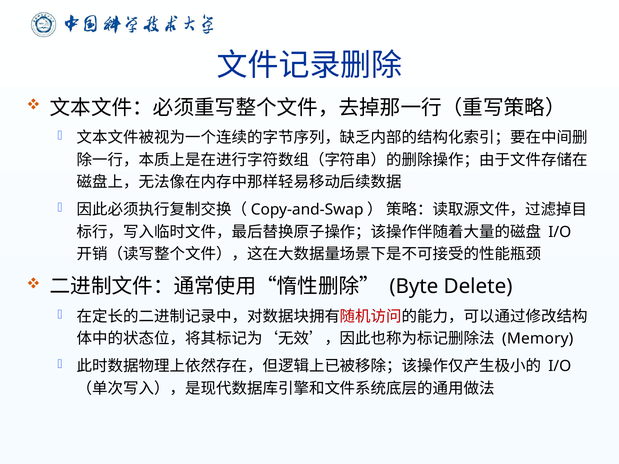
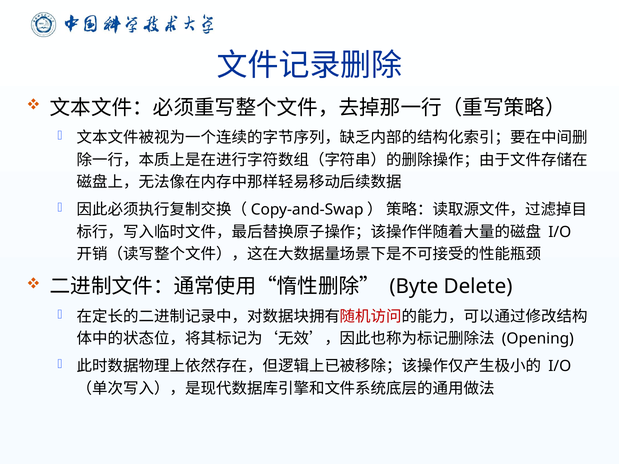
Memory: Memory -> Opening (538, 339)
